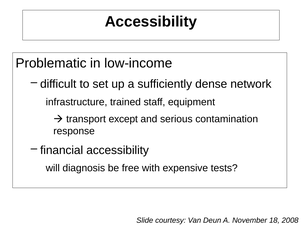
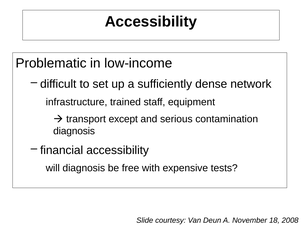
response: response -> diagnosis (74, 131)
